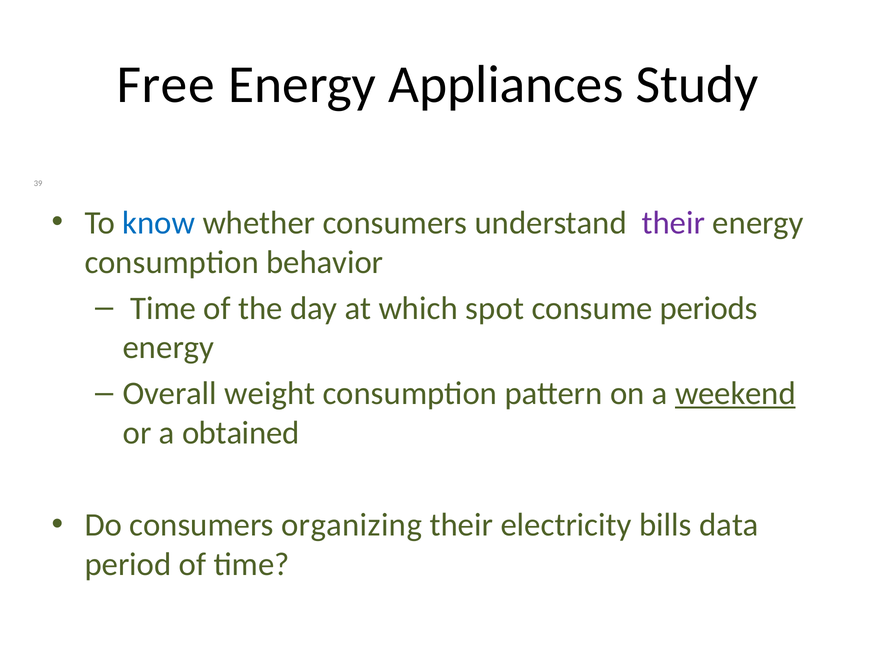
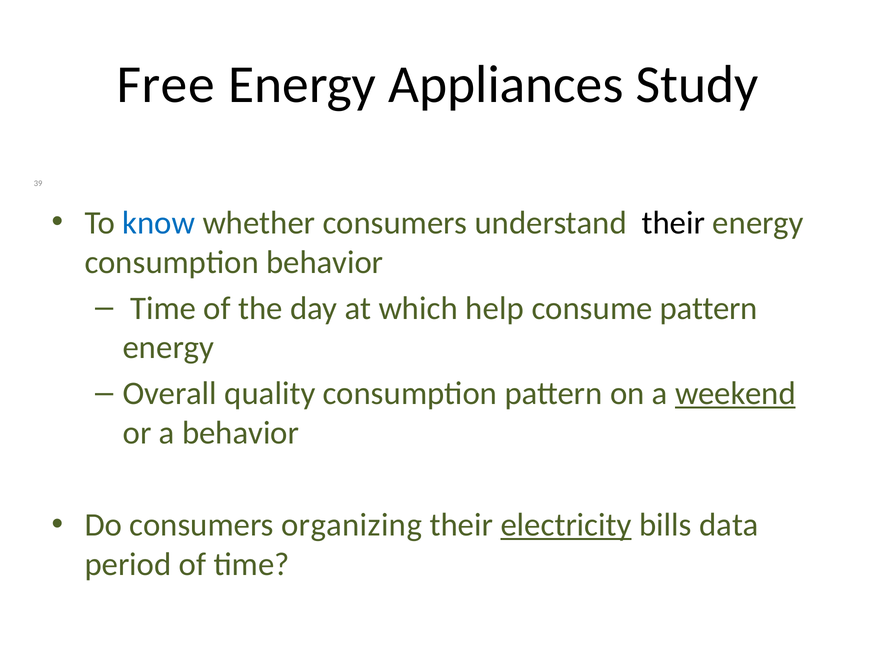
their colour: purple -> black (673, 223)
spot: spot -> help (495, 308)
consume periods: periods -> pattern (709, 308)
weight: weight -> quality (270, 394)
a obtained: obtained -> behavior (241, 433)
electricity underline: none -> present (566, 525)
